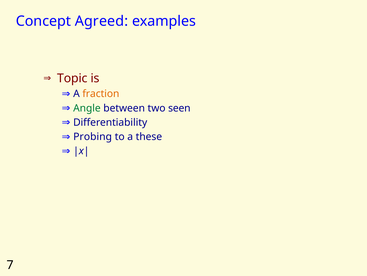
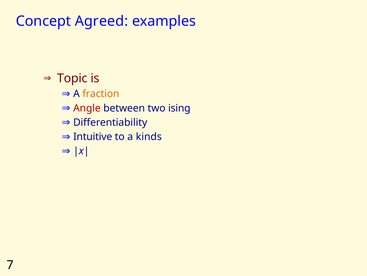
Angle colour: green -> red (87, 108)
seen: seen -> ising (179, 108)
Probing: Probing -> Intuitive (93, 136)
these: these -> kinds (149, 136)
